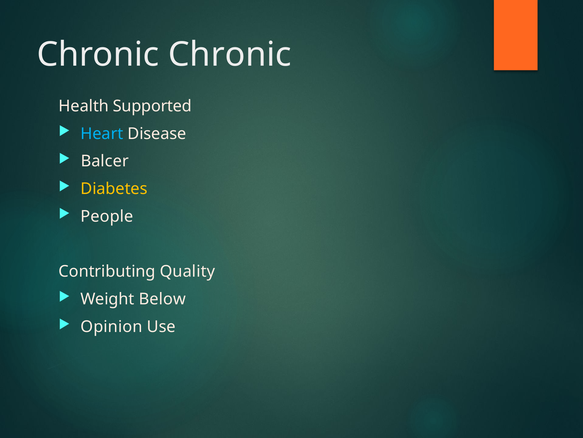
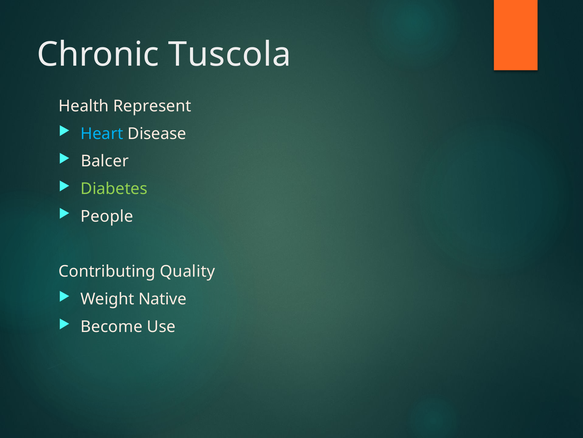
Chronic Chronic: Chronic -> Tuscola (230, 55)
Supported: Supported -> Represent (152, 106)
Diabetes colour: yellow -> light green (114, 189)
Below: Below -> Native (163, 299)
Opinion: Opinion -> Become (112, 326)
